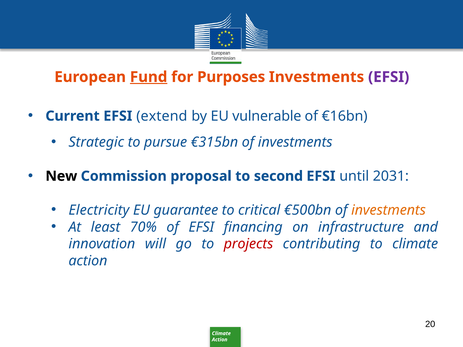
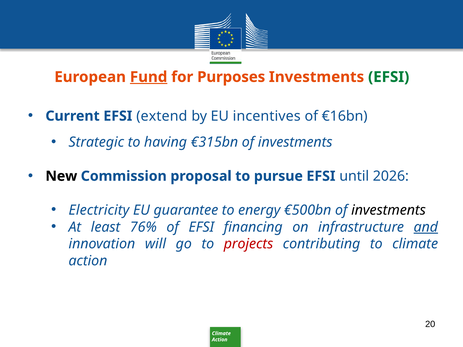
EFSI colour: purple -> green (389, 77)
vulnerable: vulnerable -> incentives (267, 116)
pursue: pursue -> having (166, 142)
second: second -> pursue (278, 176)
2031: 2031 -> 2026 (391, 176)
critical: critical -> energy (259, 210)
investments colour: orange -> black (388, 210)
70%: 70% -> 76% (143, 227)
and underline: none -> present (426, 227)
